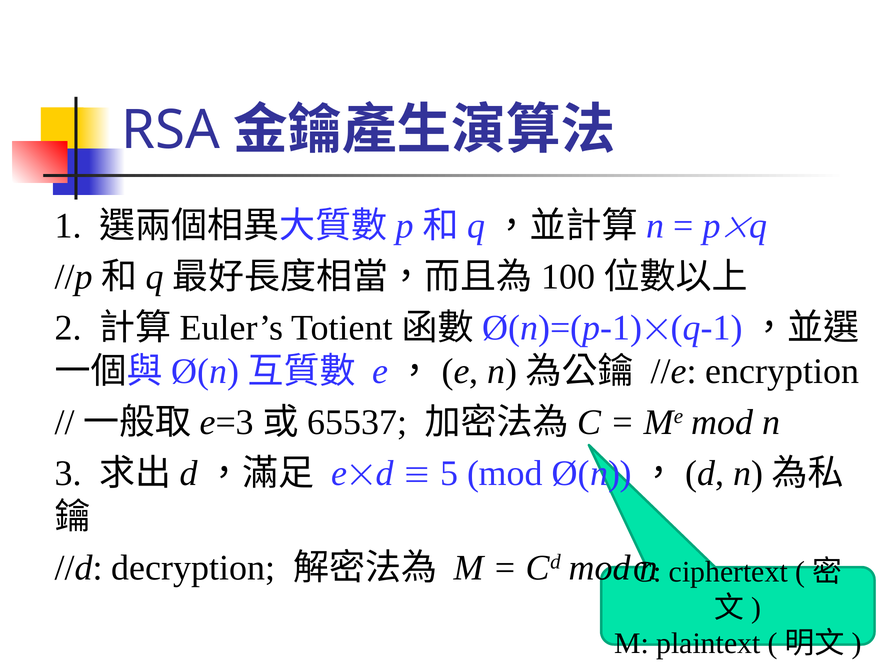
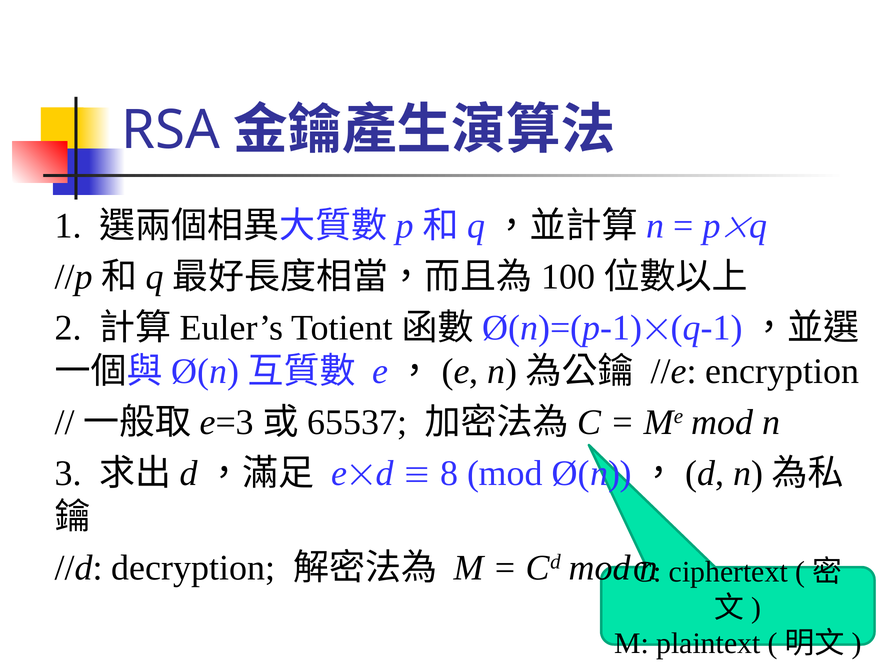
5: 5 -> 8 (449, 473)
